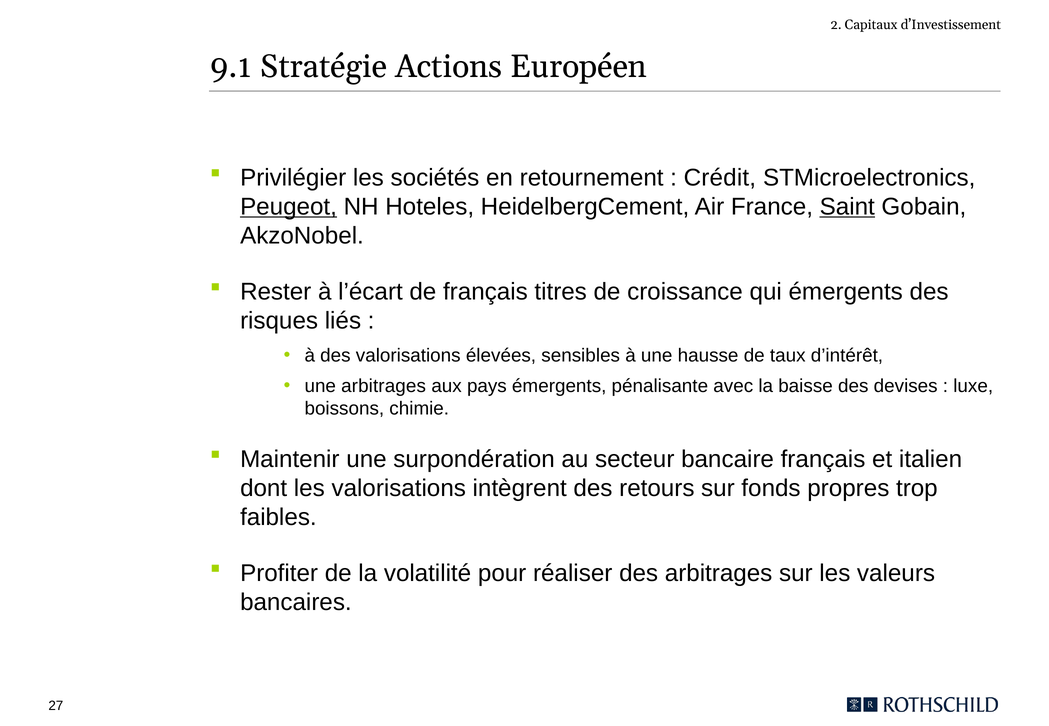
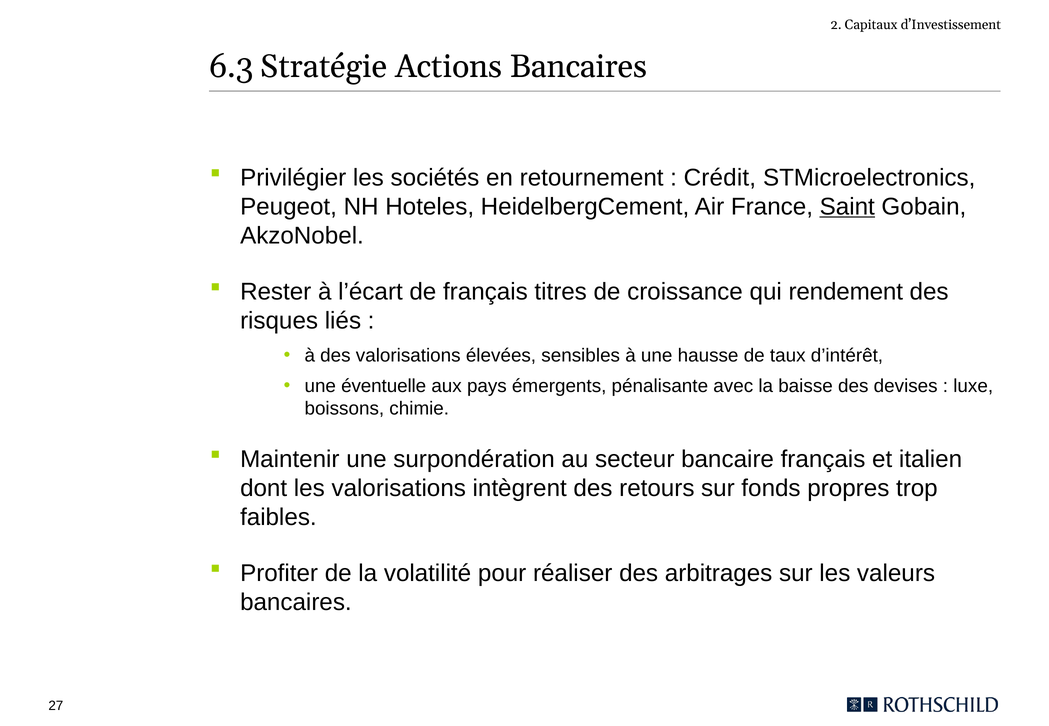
9.1: 9.1 -> 6.3 (231, 67)
Actions Européen: Européen -> Bancaires (579, 67)
Peugeot underline: present -> none (289, 207)
qui émergents: émergents -> rendement (846, 292)
une arbitrages: arbitrages -> éventuelle (384, 386)
